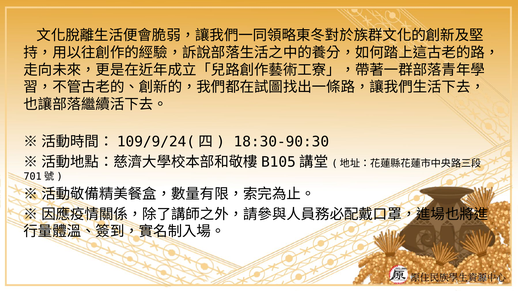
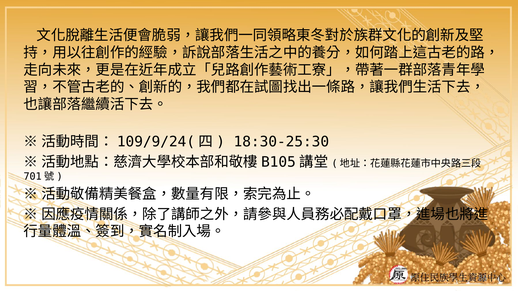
18:30-90:30: 18:30-90:30 -> 18:30-25:30 (281, 142)
